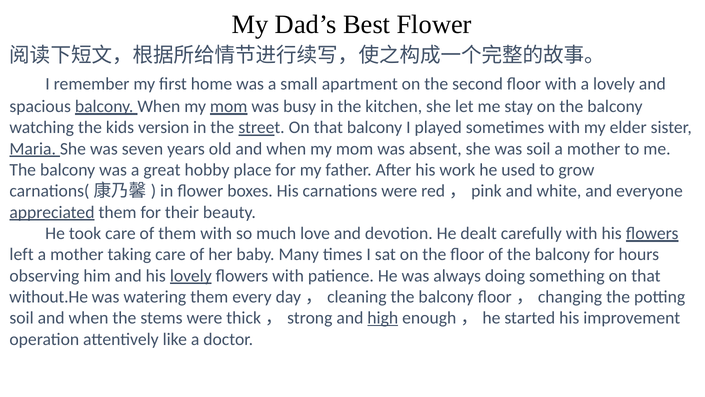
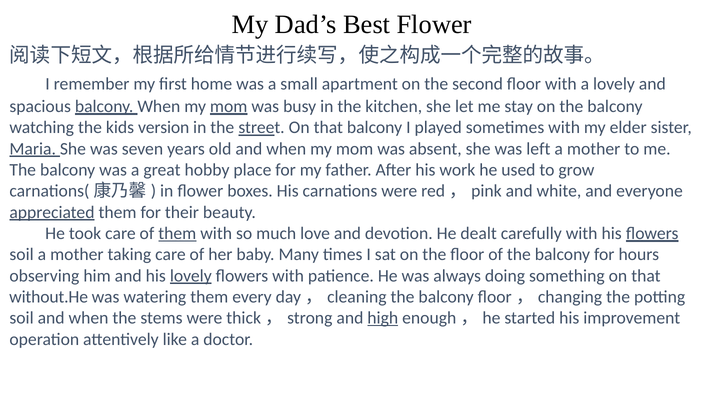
was soil: soil -> left (538, 149)
them underline: none -> present (177, 233)
left: left -> soil (22, 254)
